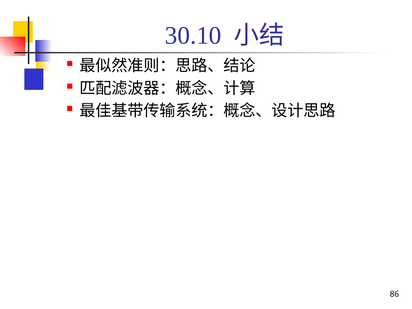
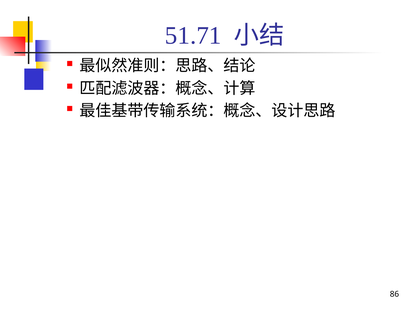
30.10: 30.10 -> 51.71 (193, 36)
